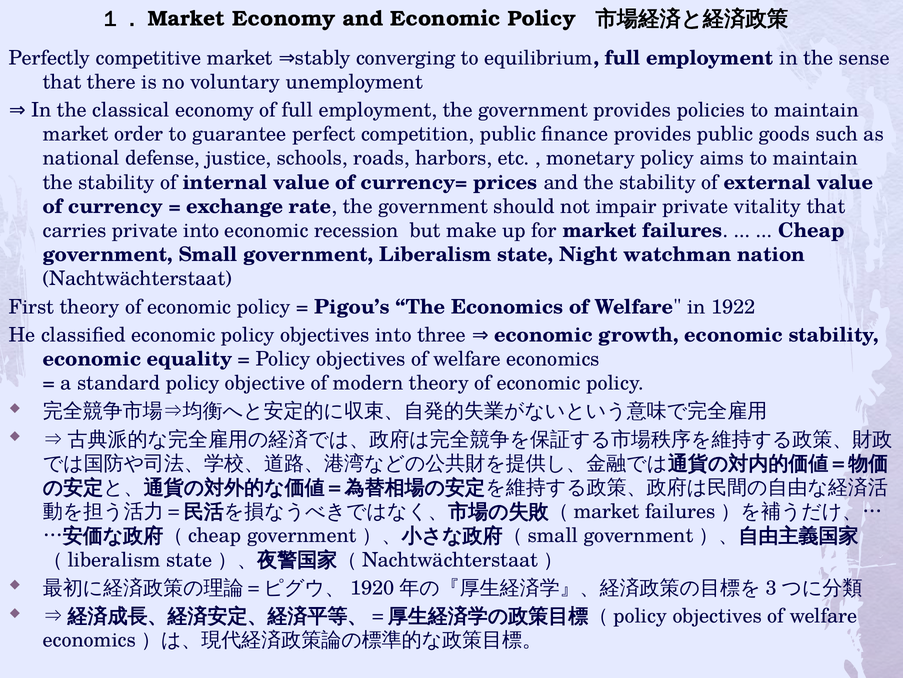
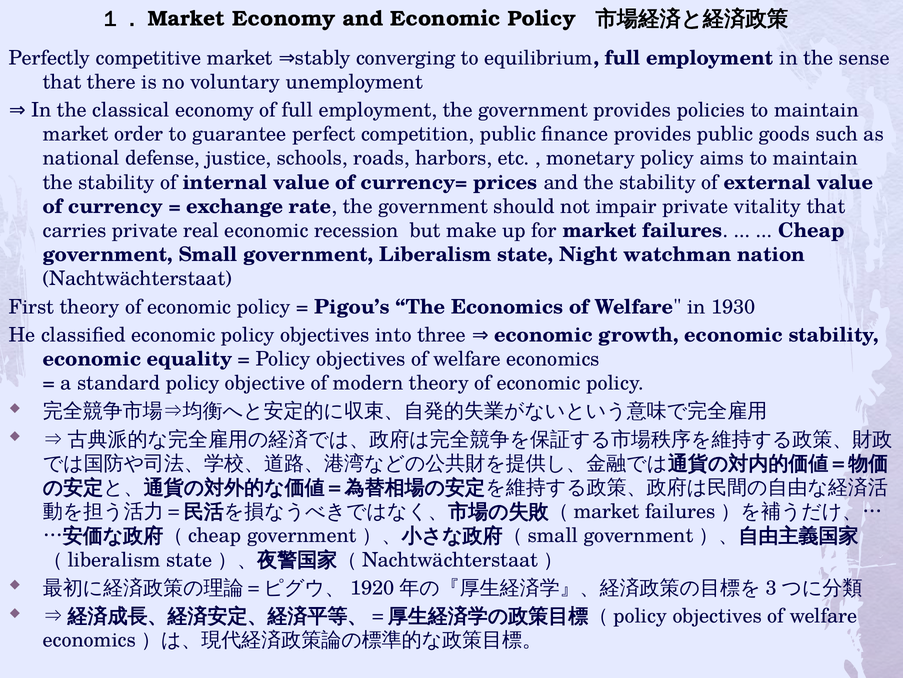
private into: into -> real (201, 230)
1922: 1922 -> 1930 (733, 307)
